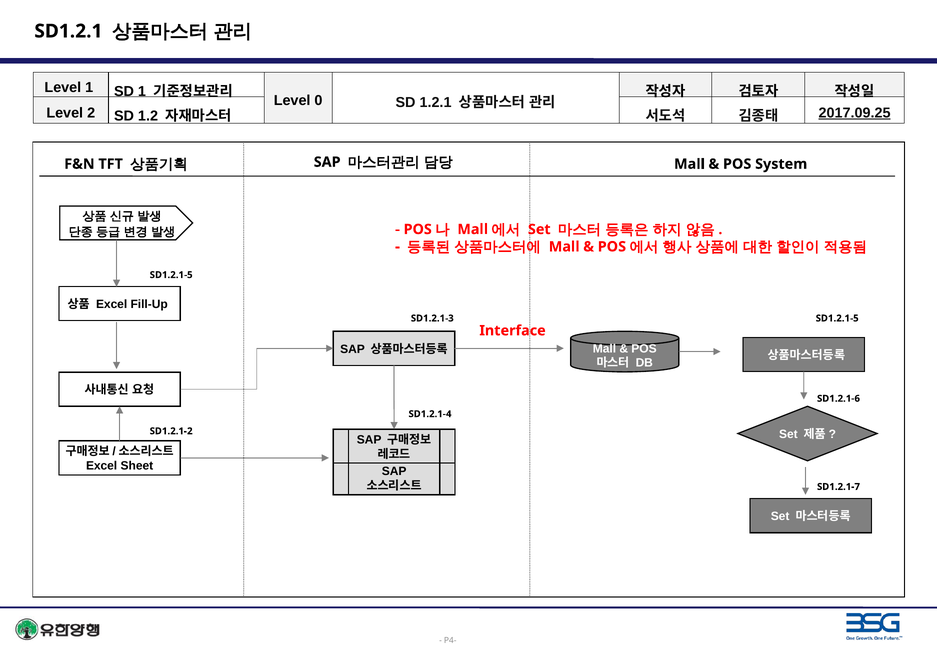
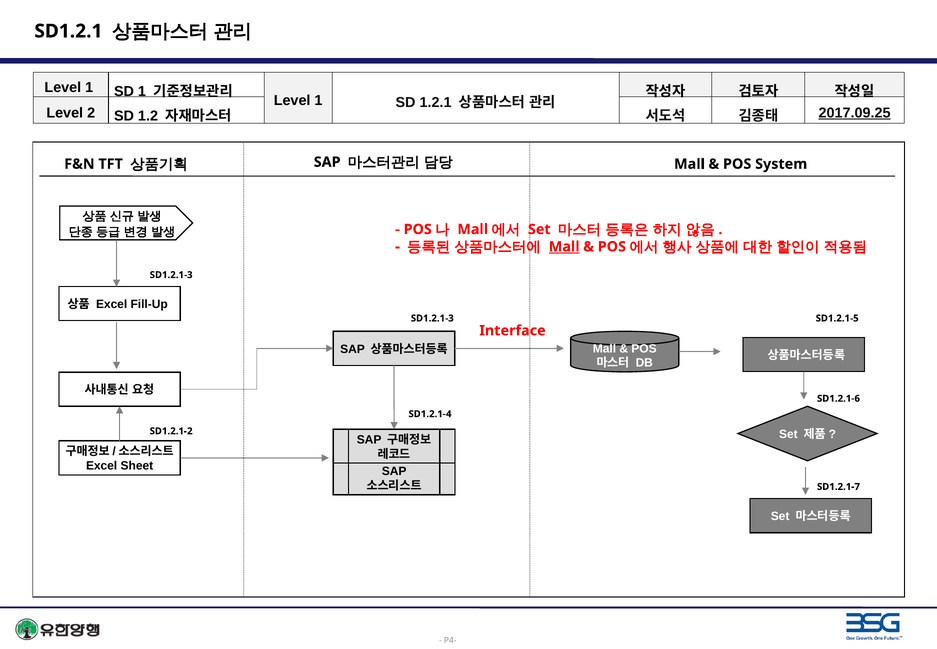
0: 0 -> 1 (318, 101)
Mall underline: none -> present (564, 247)
SD1.2.1-5: SD1.2.1-5 -> SD1.2.1-3 (171, 275)
